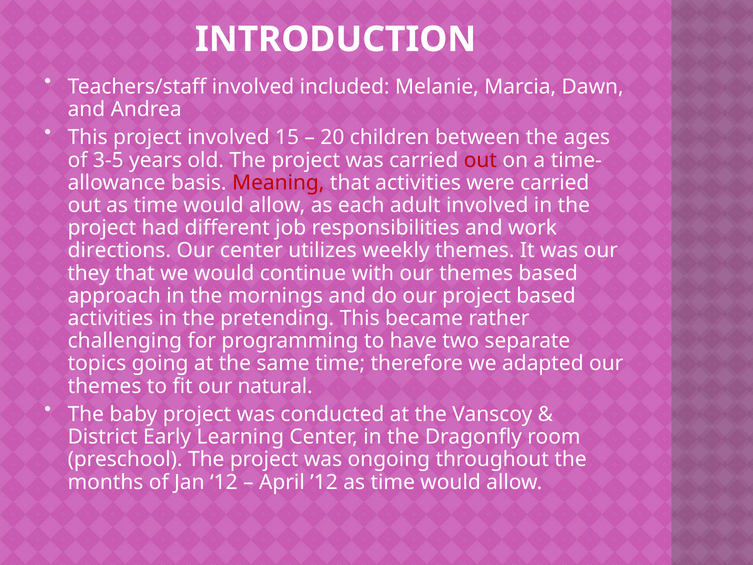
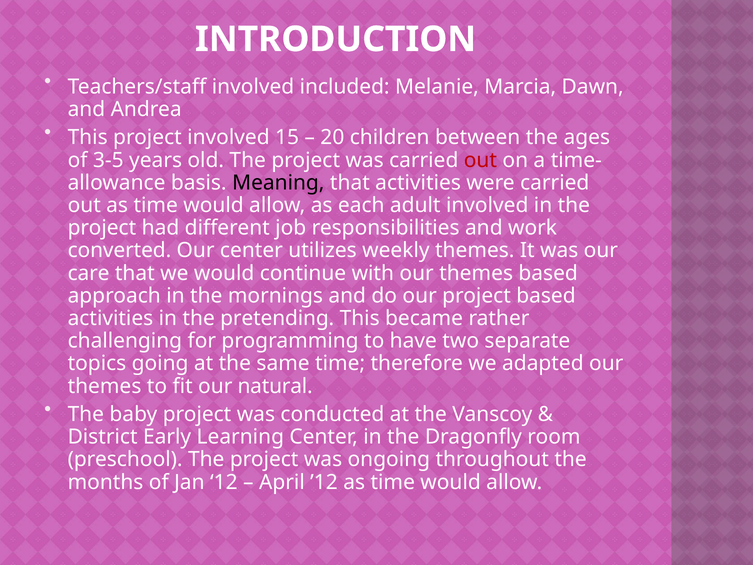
Meaning colour: red -> black (278, 183)
directions: directions -> converted (119, 250)
they: they -> care (89, 273)
